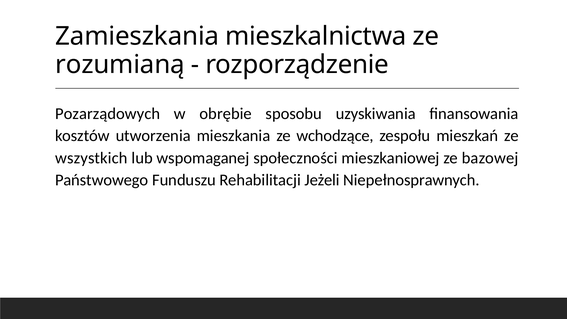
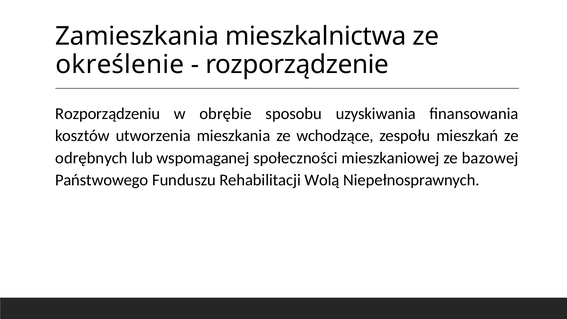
rozumianą: rozumianą -> określenie (120, 64)
Pozarządowych: Pozarządowych -> Rozporządzeniu (108, 114)
wszystkich: wszystkich -> odrębnych (91, 158)
Jeżeli: Jeżeli -> Wolą (322, 180)
